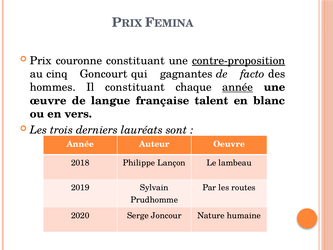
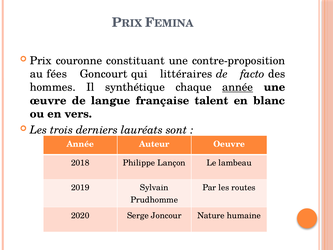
contre-proposition underline: present -> none (239, 61)
cinq: cinq -> fées (57, 74)
gagnantes: gagnantes -> littéraires (186, 74)
Il constituant: constituant -> synthétique (135, 87)
